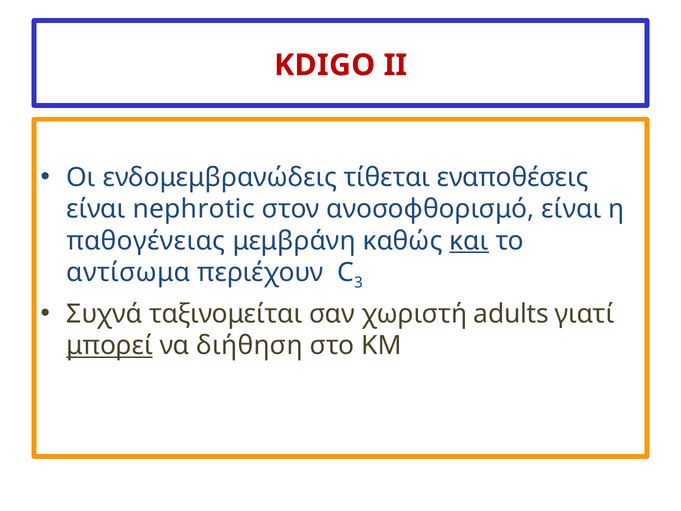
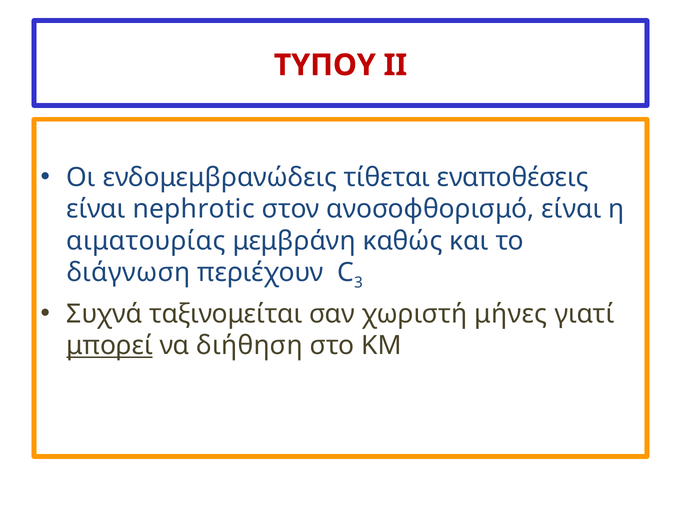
KDIGO: KDIGO -> ΤΥΠΟY (325, 65)
παθογένειας: παθογένειας -> αιματουρίας (146, 241)
και underline: present -> none (469, 241)
αντίσωμα: αντίσωμα -> διάγνωση (128, 272)
adults: adults -> μήνες (511, 314)
